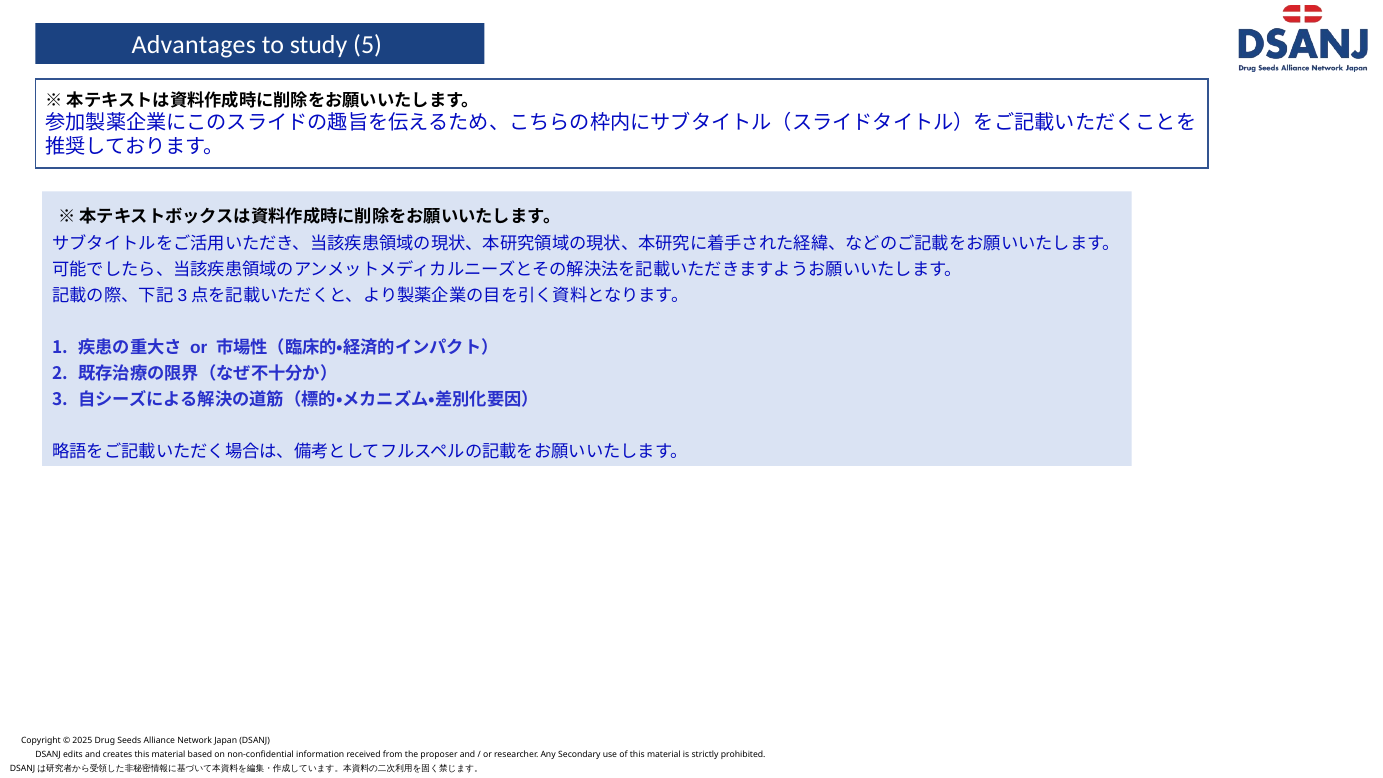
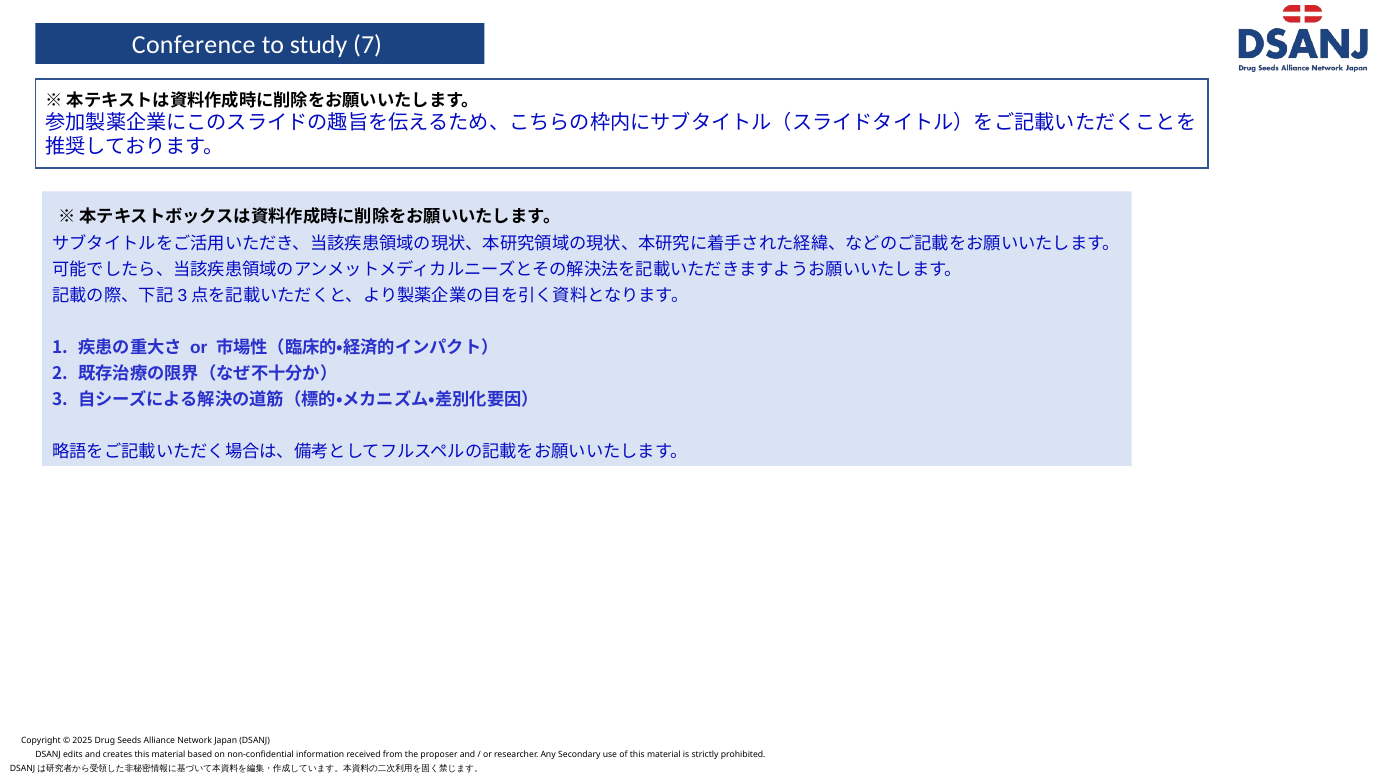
Advantages: Advantages -> Conference (194, 45)
5: 5 -> 7 (368, 45)
